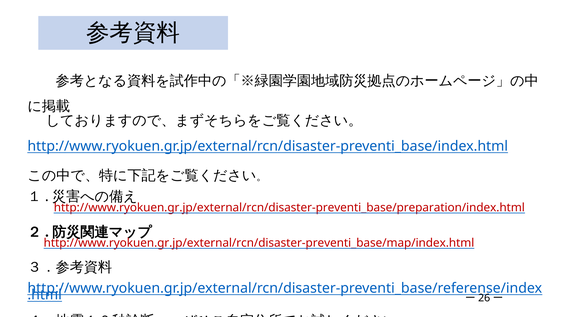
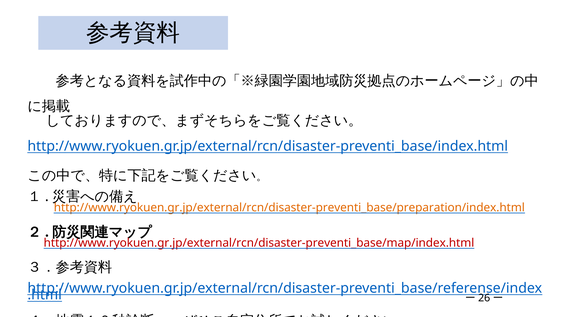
http://www.ryokuen.gr.jp/external/rcn/disaster-preventi_base/preparation/index.html colour: red -> orange (289, 208)
